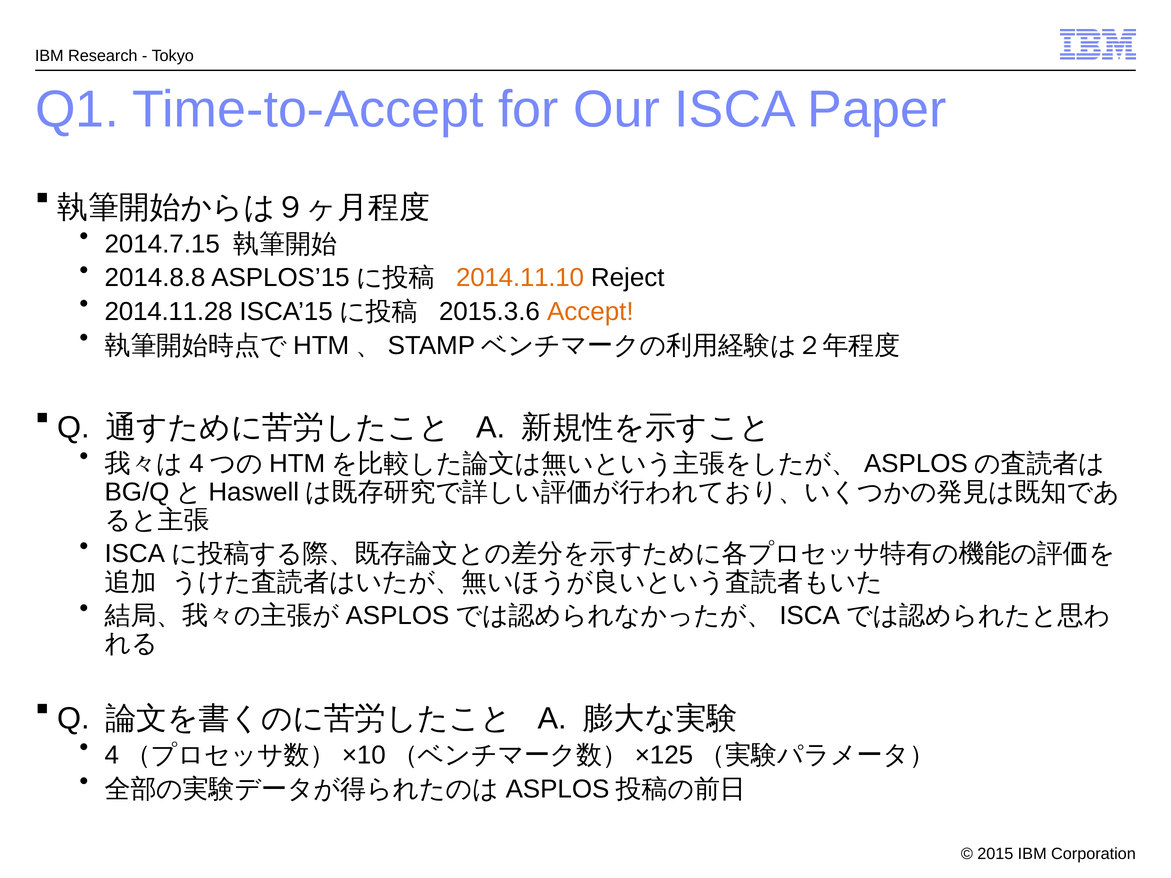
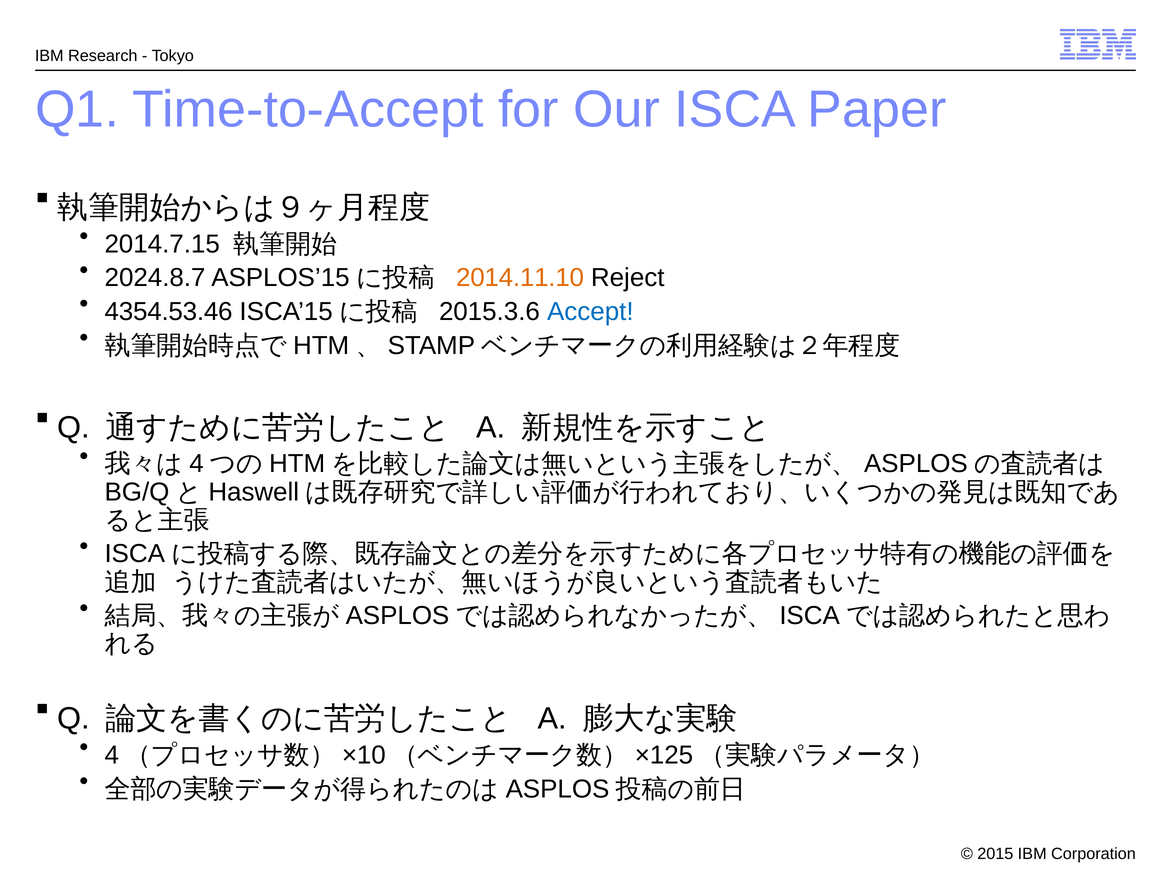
2014.8.8: 2014.8.8 -> 2024.8.7 (155, 278)
2014.11.28: 2014.11.28 -> 4354.53.46 (169, 312)
Accept colour: orange -> blue (590, 312)
